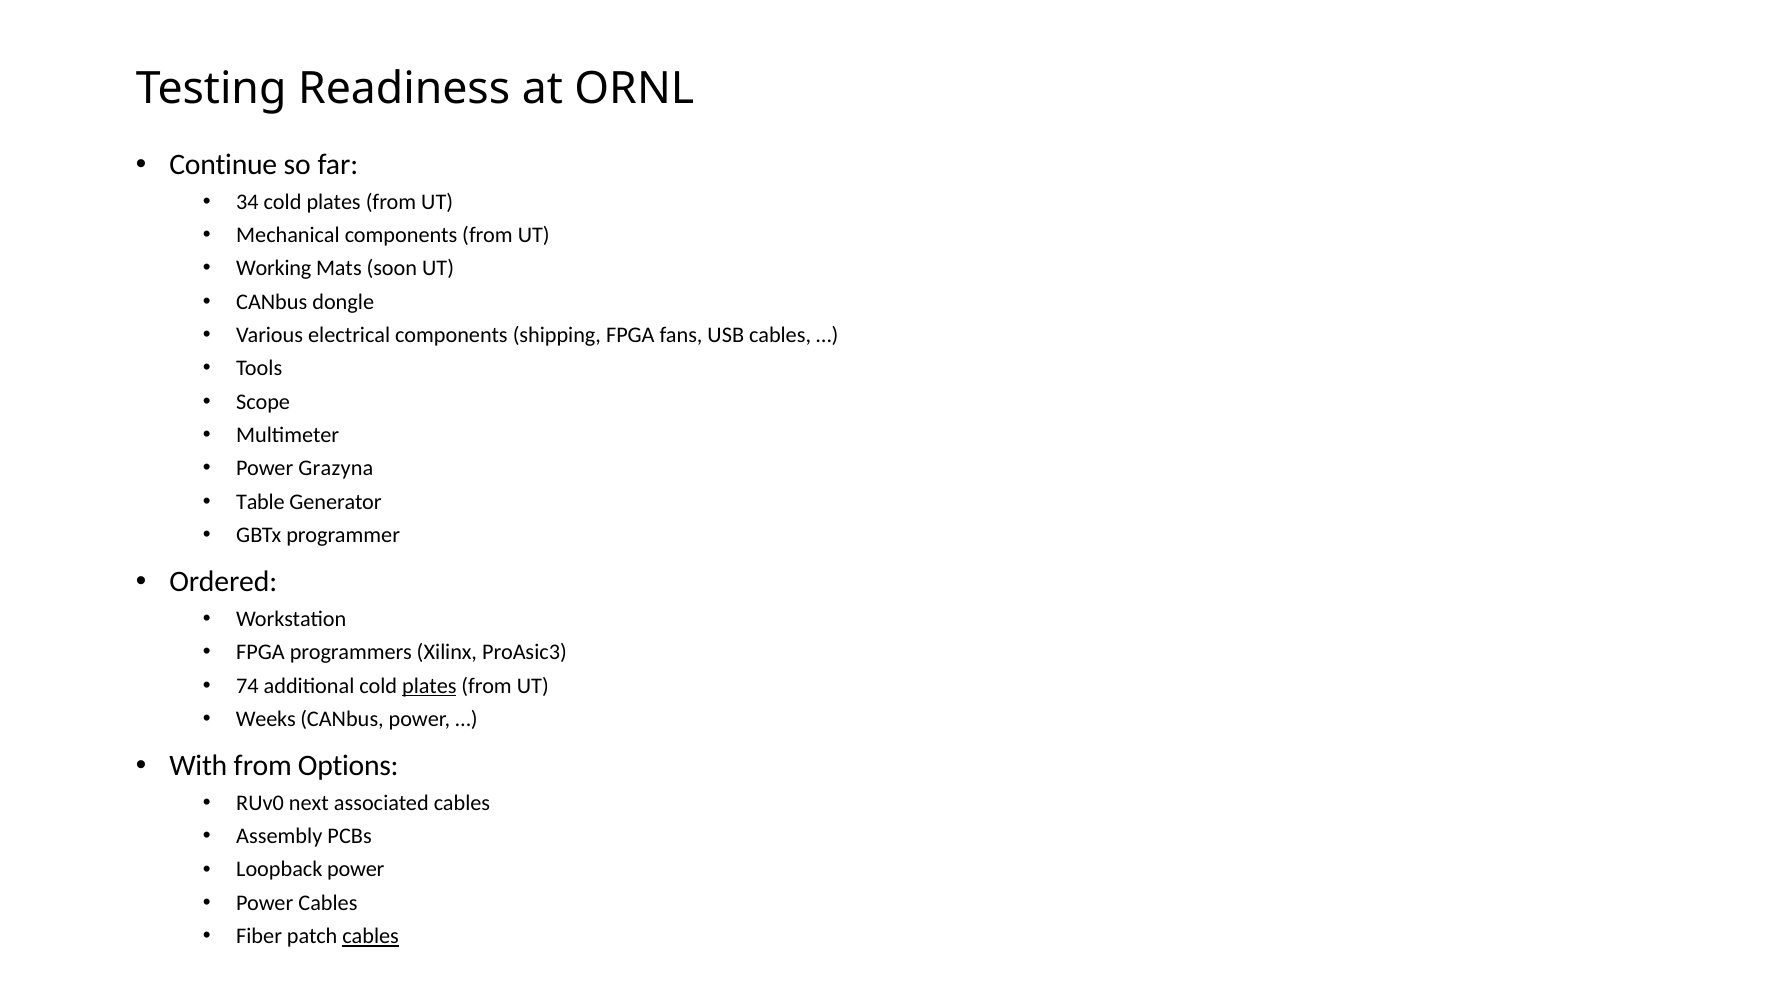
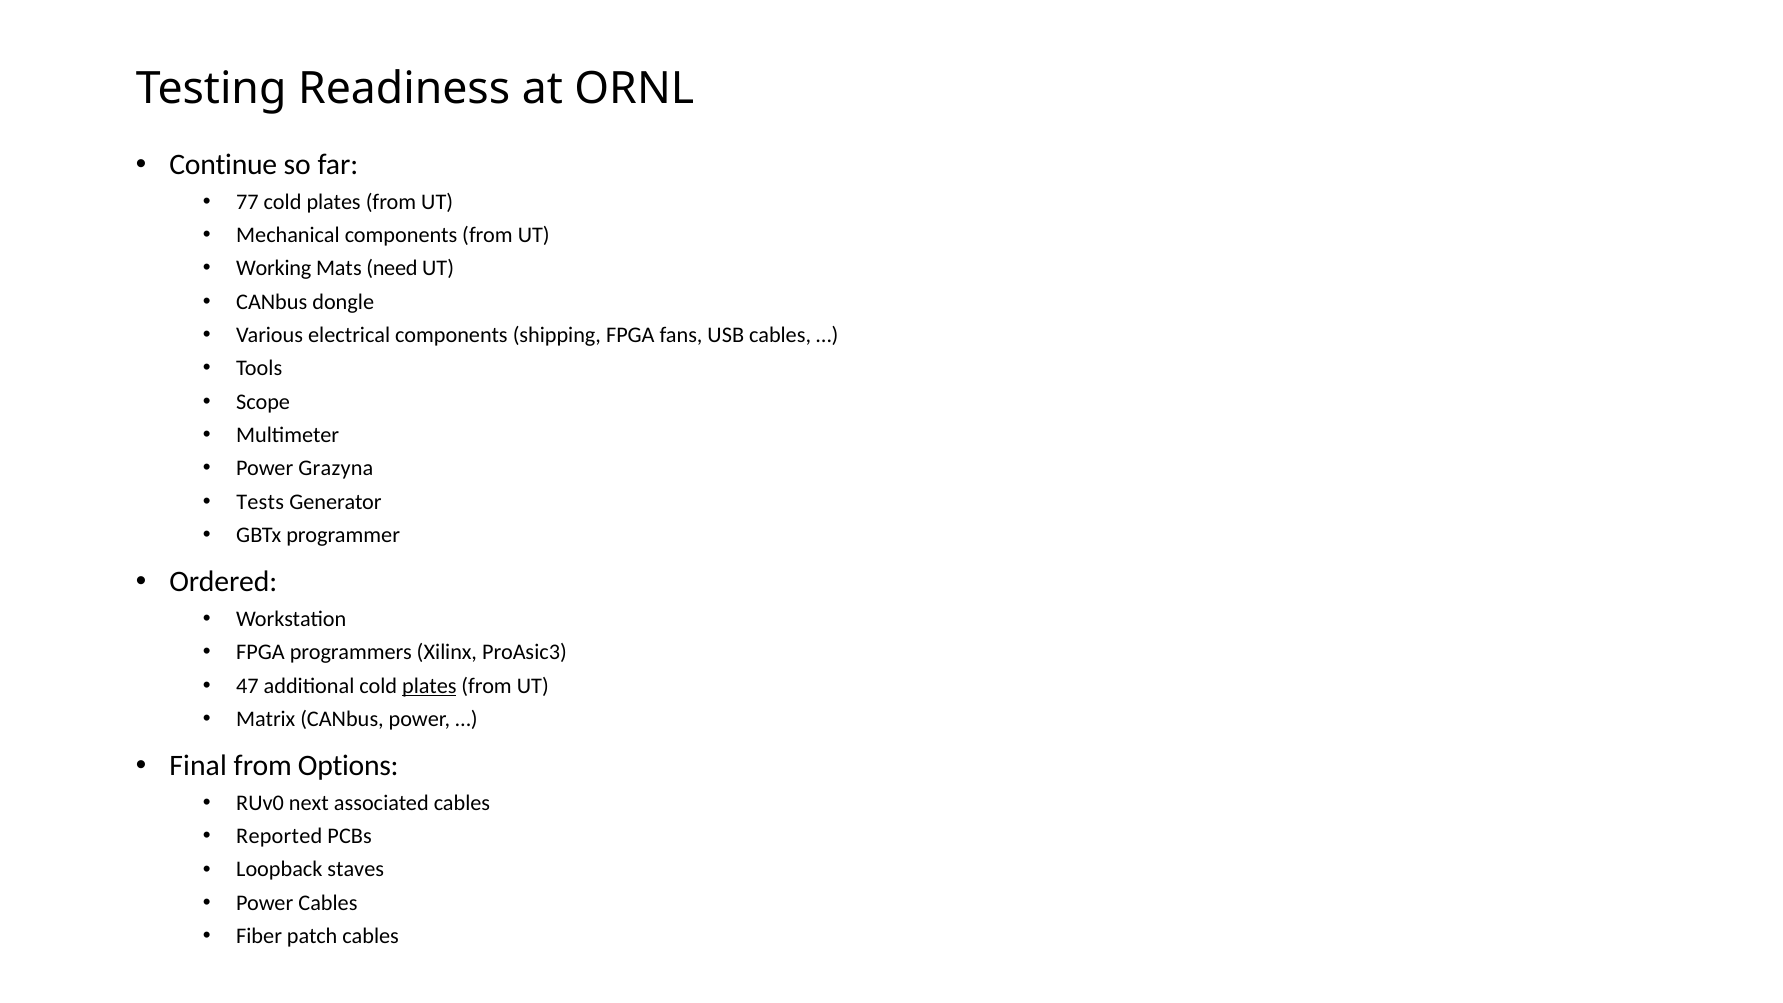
34: 34 -> 77 (247, 202)
soon: soon -> need (392, 268)
Table: Table -> Tests (260, 502)
74: 74 -> 47 (247, 686)
Weeks: Weeks -> Matrix (266, 719)
With: With -> Final (198, 766)
Assembly: Assembly -> Reported (279, 836)
Loopback power: power -> staves (356, 870)
cables underline: present -> none (371, 936)
